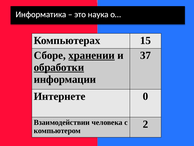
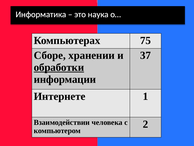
15: 15 -> 75 (145, 40)
хранении underline: present -> none (92, 55)
0: 0 -> 1 (146, 96)
